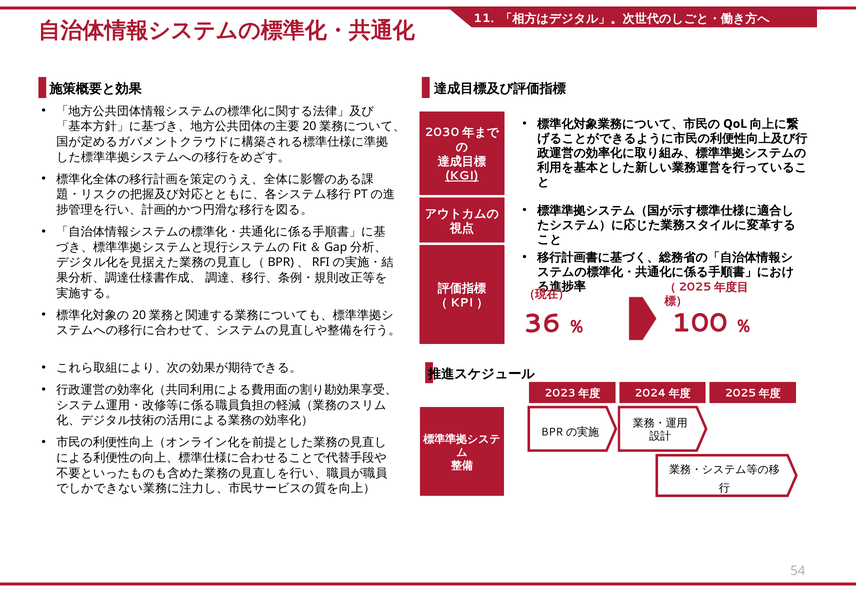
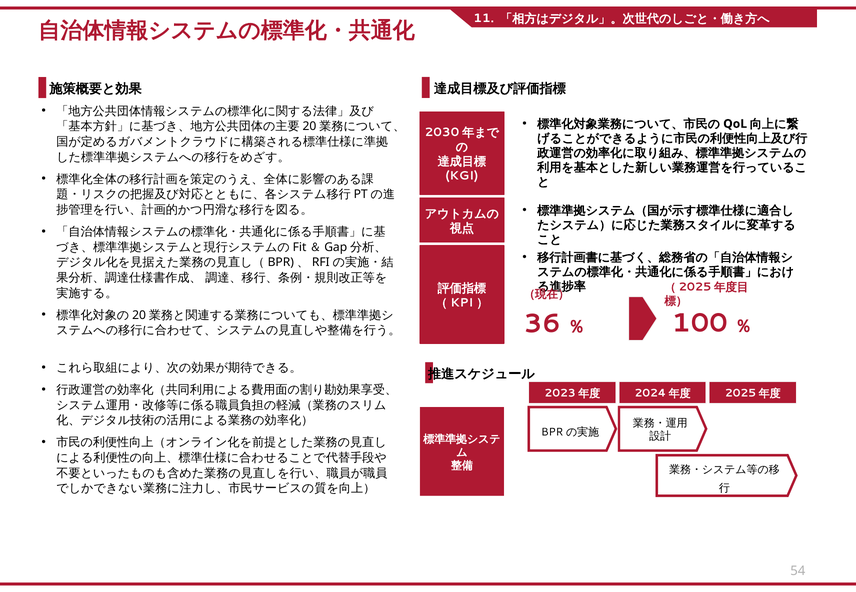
KGI underline: present -> none (462, 176)
